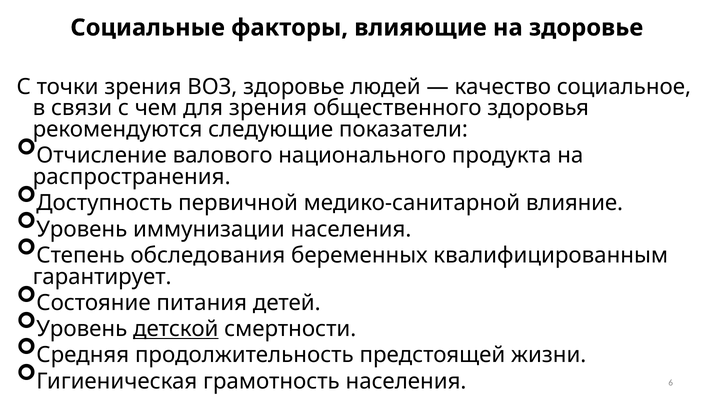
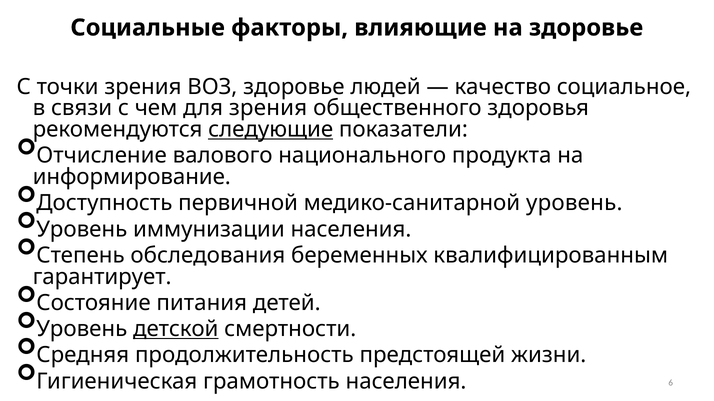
следующие underline: none -> present (271, 130)
распространения: распространения -> информирование (132, 177)
медико-санитарной влияние: влияние -> уровень (574, 203)
